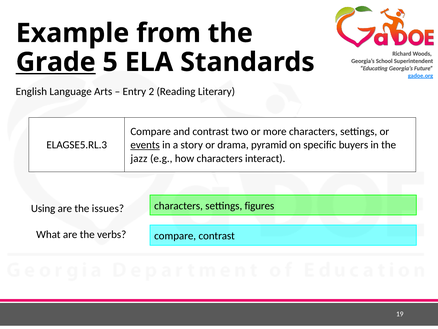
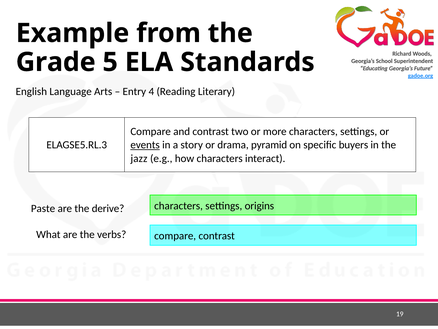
Grade underline: present -> none (56, 62)
2: 2 -> 4 (151, 91)
Using: Using -> Paste (43, 208)
issues: issues -> derive (108, 208)
figures: figures -> origins (259, 205)
